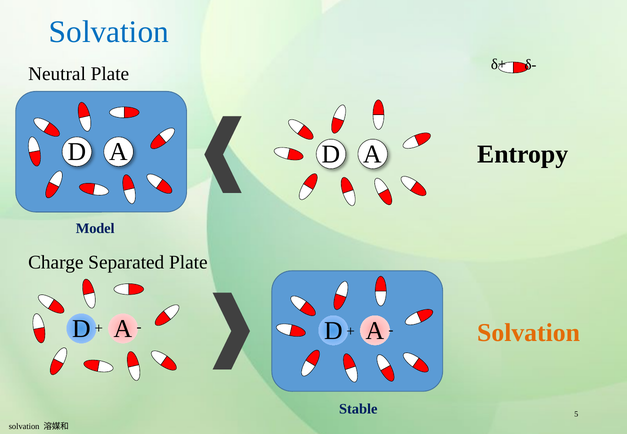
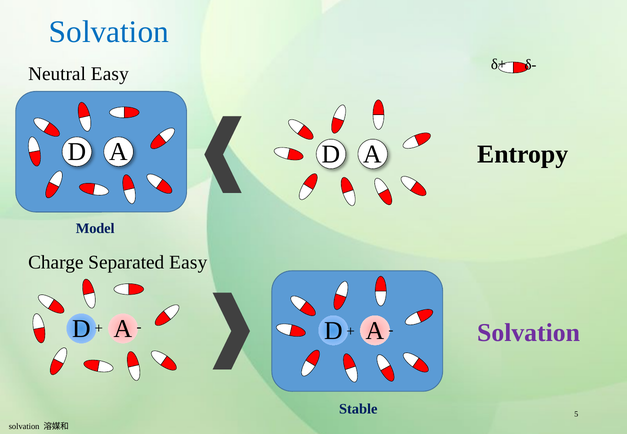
Neutral Plate: Plate -> Easy (110, 74)
Separated Plate: Plate -> Easy (188, 262)
Solvation colour: orange -> purple (529, 333)
